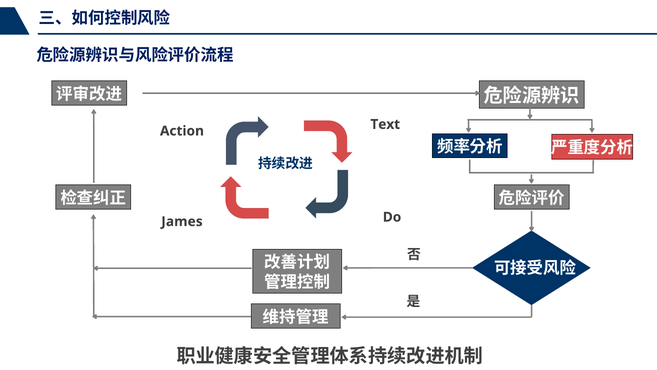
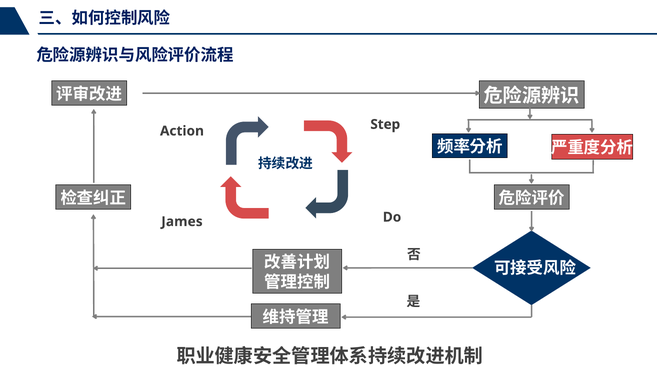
Text: Text -> Step (385, 124)
